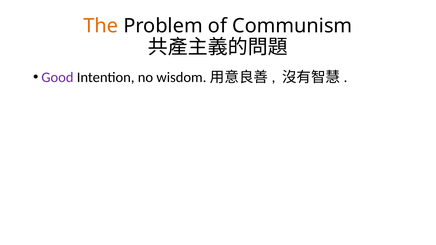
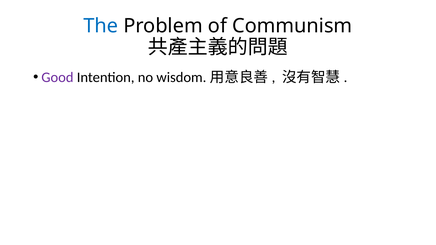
The colour: orange -> blue (101, 26)
